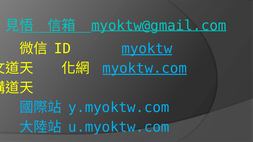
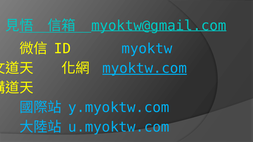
myoktw underline: present -> none (147, 49)
